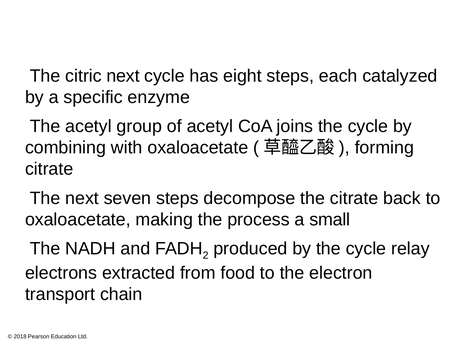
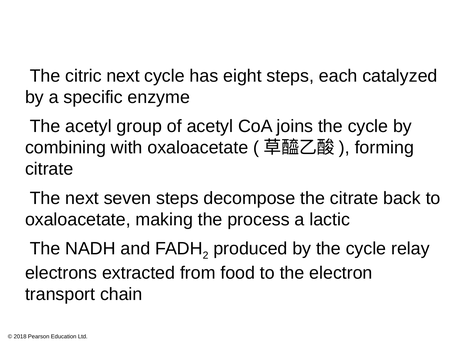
small: small -> lactic (330, 219)
